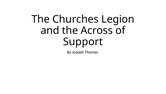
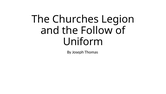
Across: Across -> Follow (97, 30)
Support: Support -> Uniform (83, 41)
